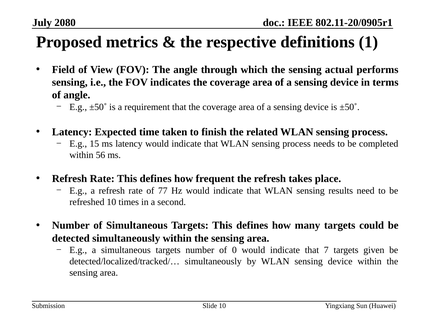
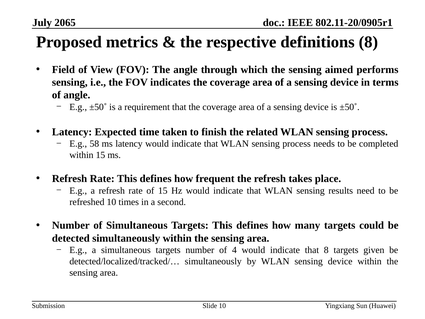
2080: 2080 -> 2065 (65, 23)
definitions 1: 1 -> 8 (368, 42)
actual: actual -> aimed (339, 69)
15: 15 -> 58 (94, 144)
within 56: 56 -> 15 (101, 155)
of 77: 77 -> 15 (163, 190)
0: 0 -> 4 (234, 250)
that 7: 7 -> 8 (326, 250)
